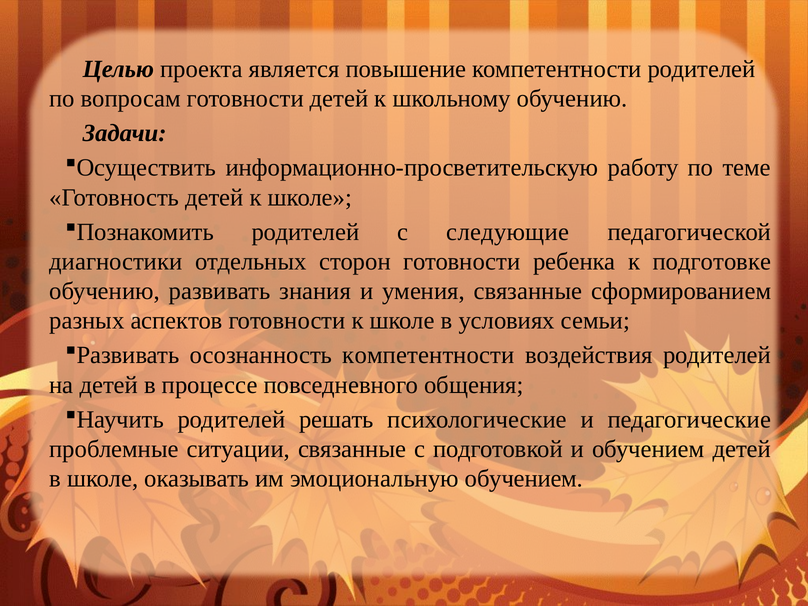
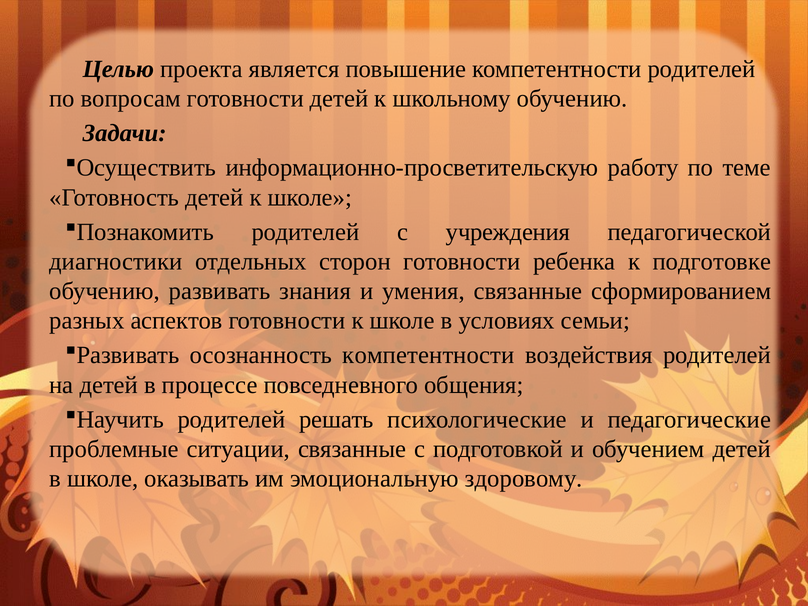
следующие: следующие -> учреждения (508, 232)
эмоциональную обучением: обучением -> здоровому (524, 479)
